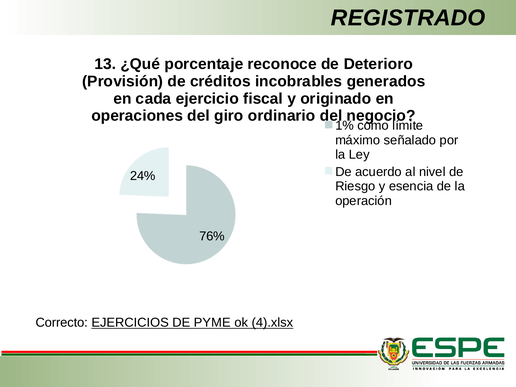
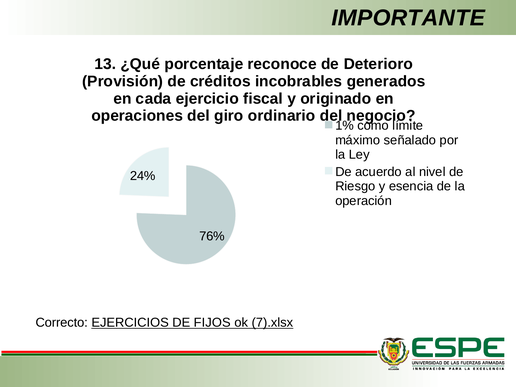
REGISTRADO: REGISTRADO -> IMPORTANTE (408, 18)
PYME: PYME -> FIJOS (212, 323)
4).xlsx: 4).xlsx -> 7).xlsx (272, 323)
